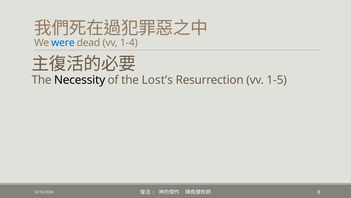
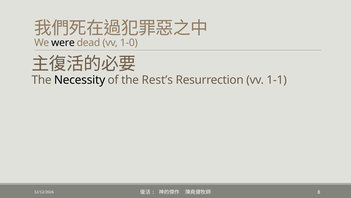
were colour: blue -> black (63, 43)
1-4: 1-4 -> 1-0 (129, 43)
Lost’s: Lost’s -> Rest’s (157, 80)
1-5: 1-5 -> 1-1 (277, 80)
